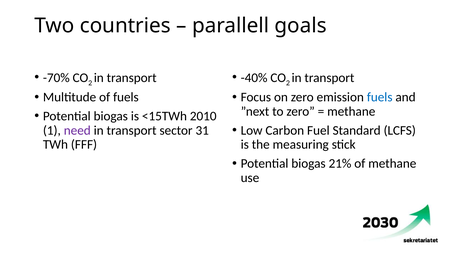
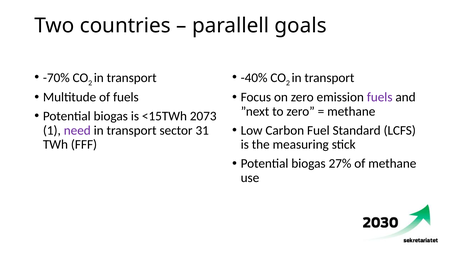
fuels colour: blue -> purple (380, 97)
2010: 2010 -> 2073 (203, 116)
21%: 21% -> 27% (340, 164)
